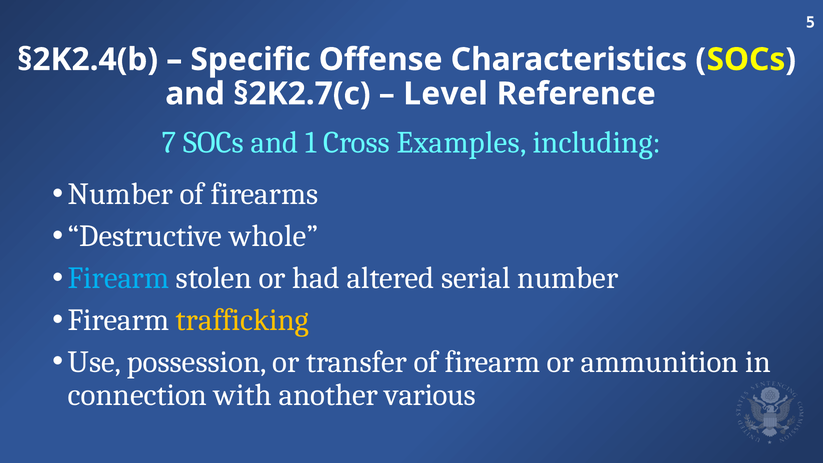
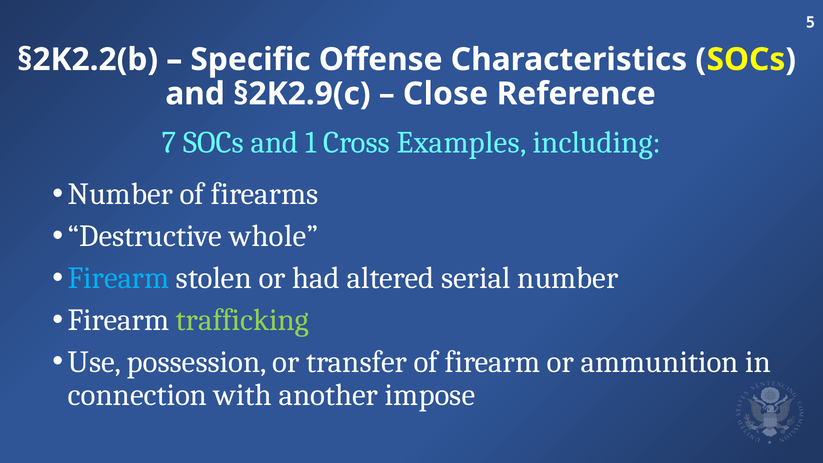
§2K2.4(b: §2K2.4(b -> §2K2.2(b (88, 60)
§2K2.7(c: §2K2.7(c -> §2K2.9(c (302, 94)
Level: Level -> Close (446, 94)
trafficking colour: yellow -> light green (243, 320)
various: various -> impose (430, 395)
